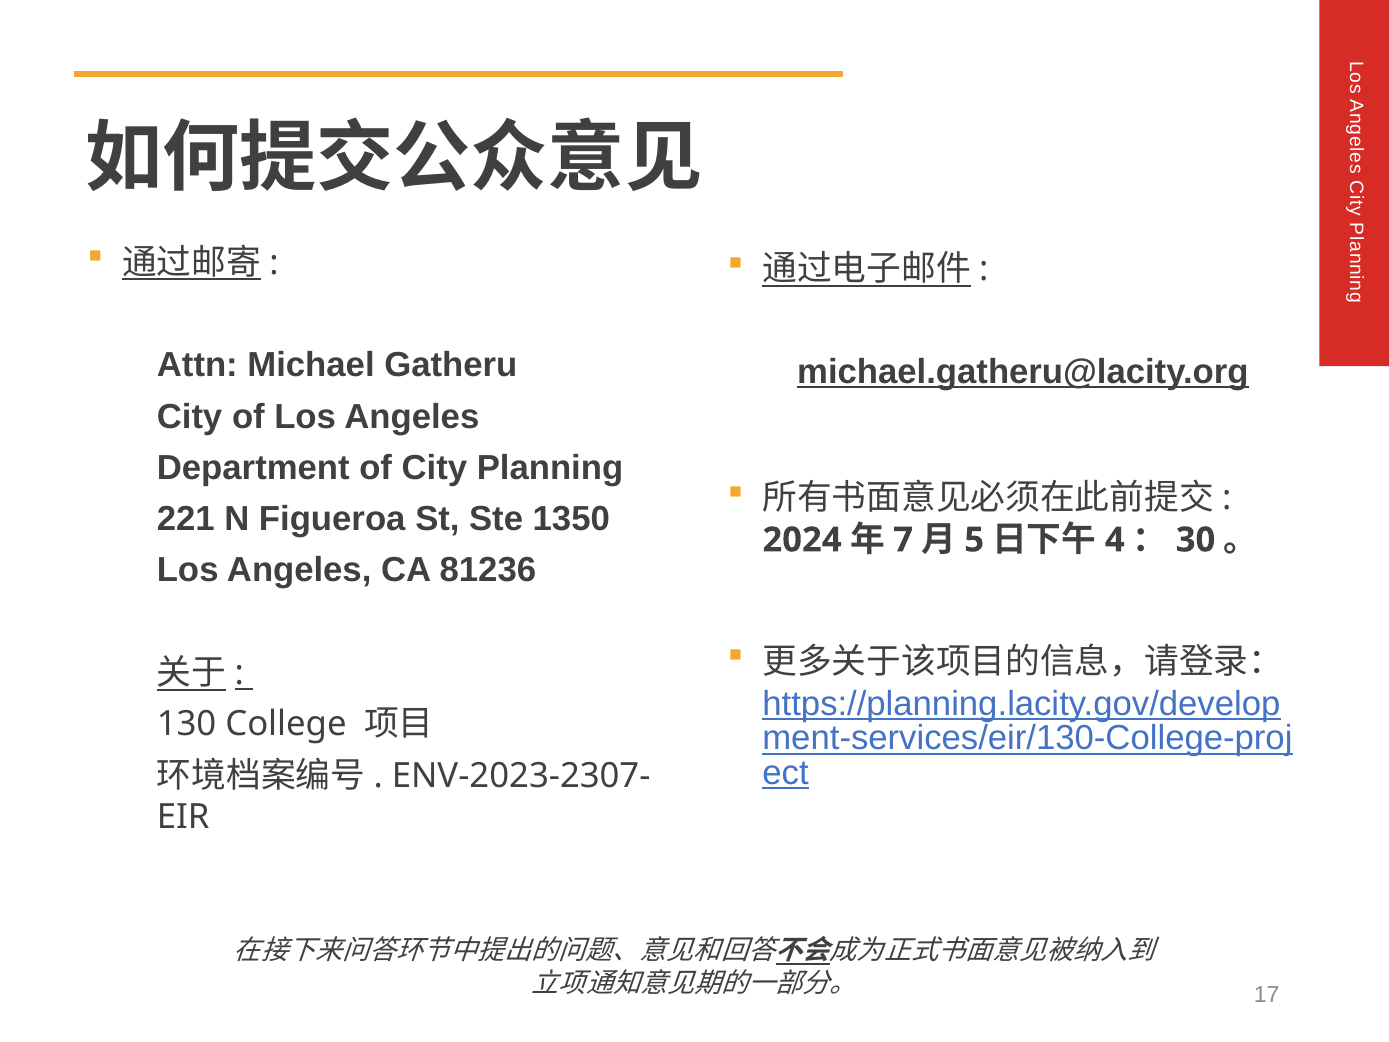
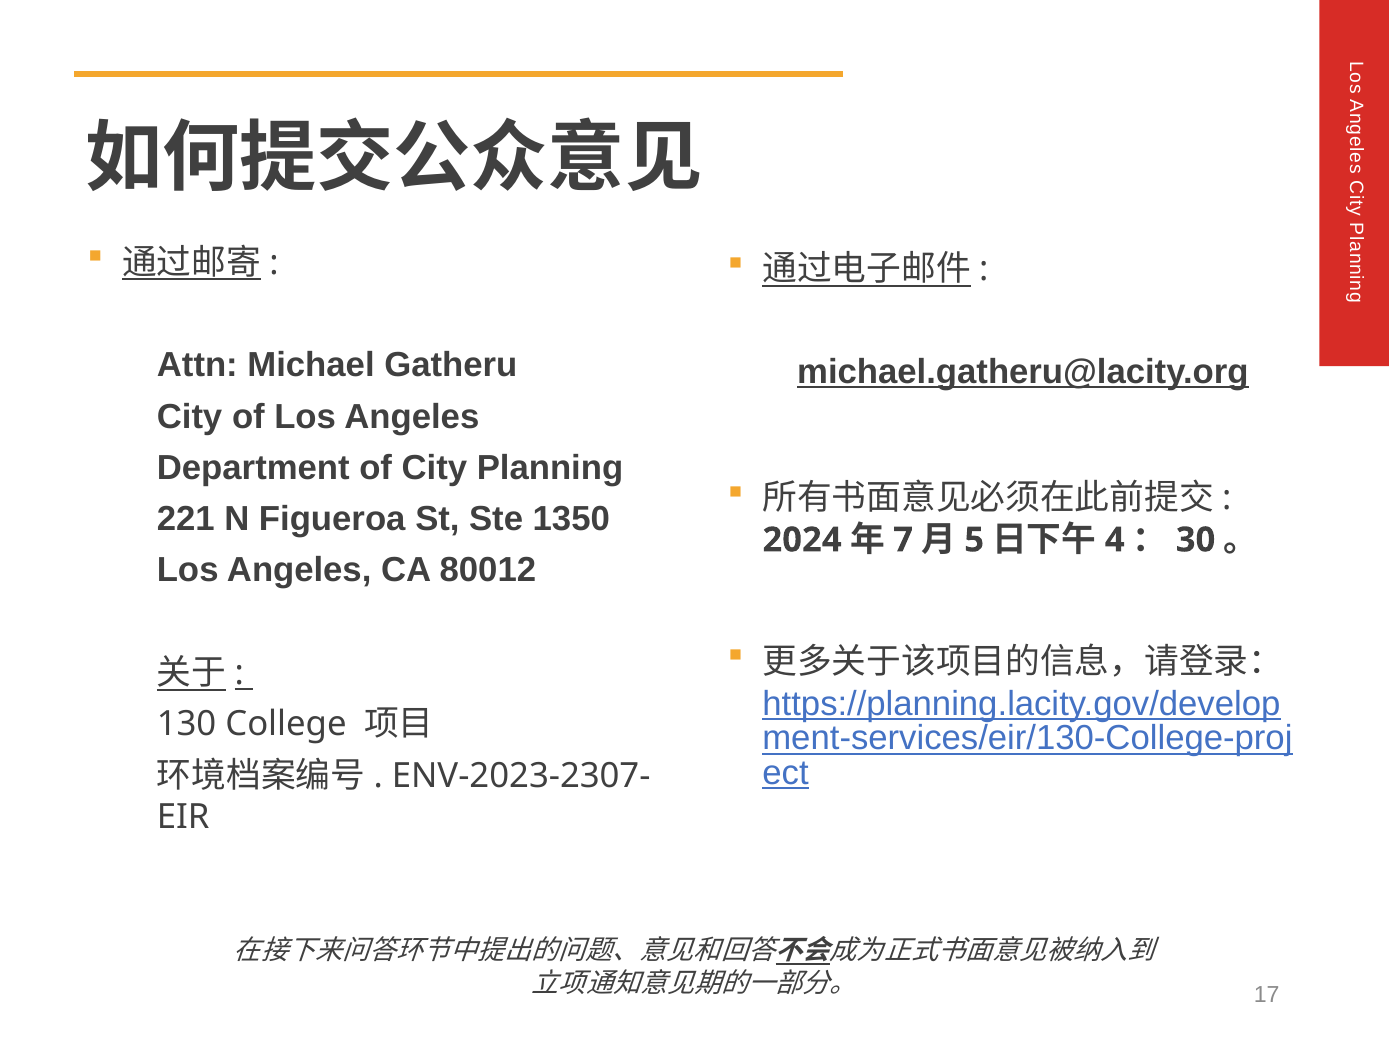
81236: 81236 -> 80012 (488, 570)
